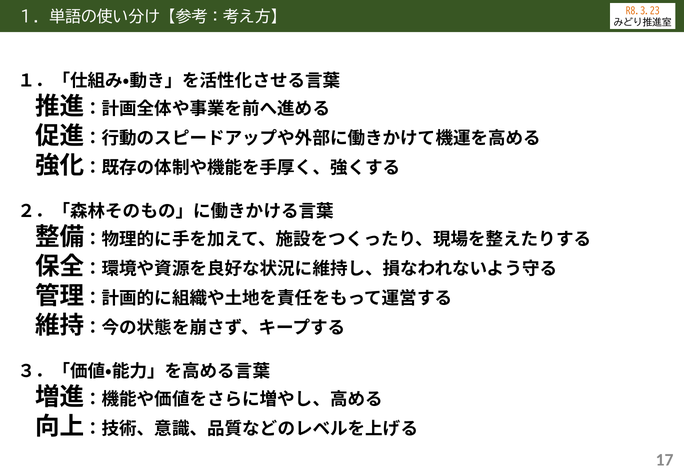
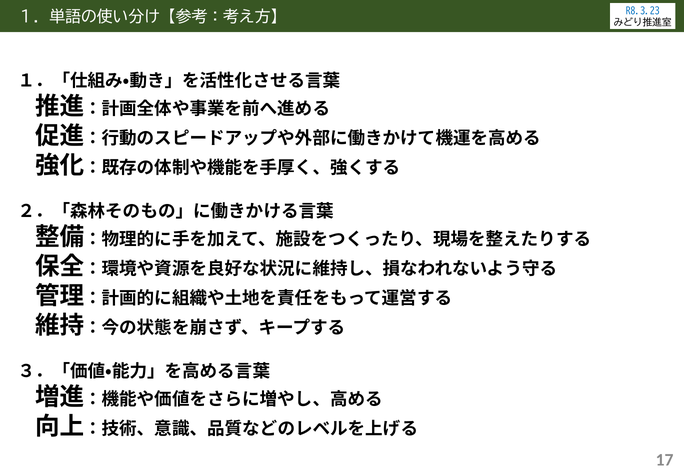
R8.3.23 colour: orange -> blue (643, 11)
